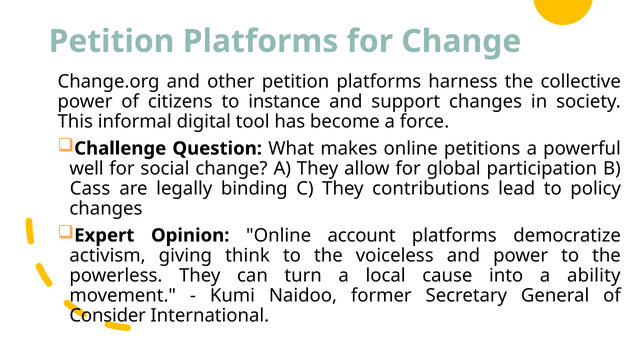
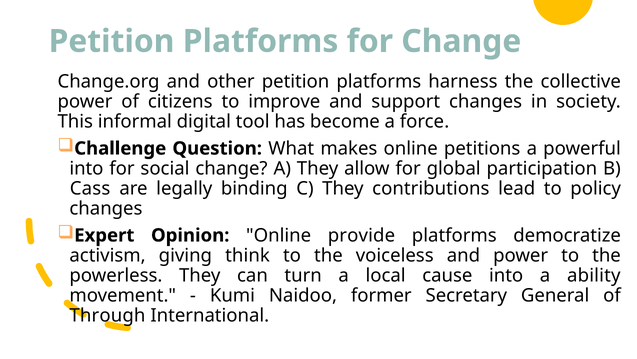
instance: instance -> improve (284, 101)
well: well -> into (86, 168)
account: account -> provide (361, 235)
Consider: Consider -> Through (107, 315)
